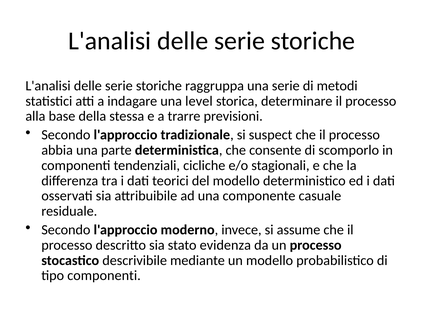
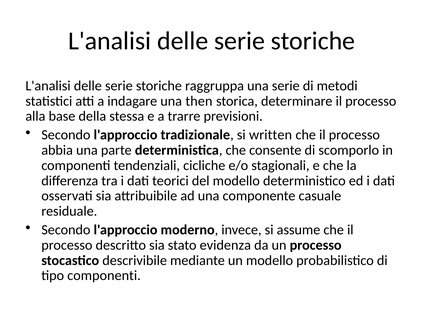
level: level -> then (199, 101)
suspect: suspect -> written (271, 135)
